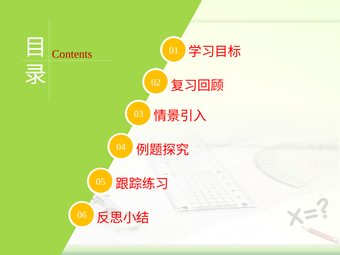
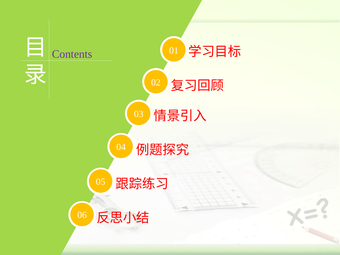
Contents colour: red -> purple (72, 54)
